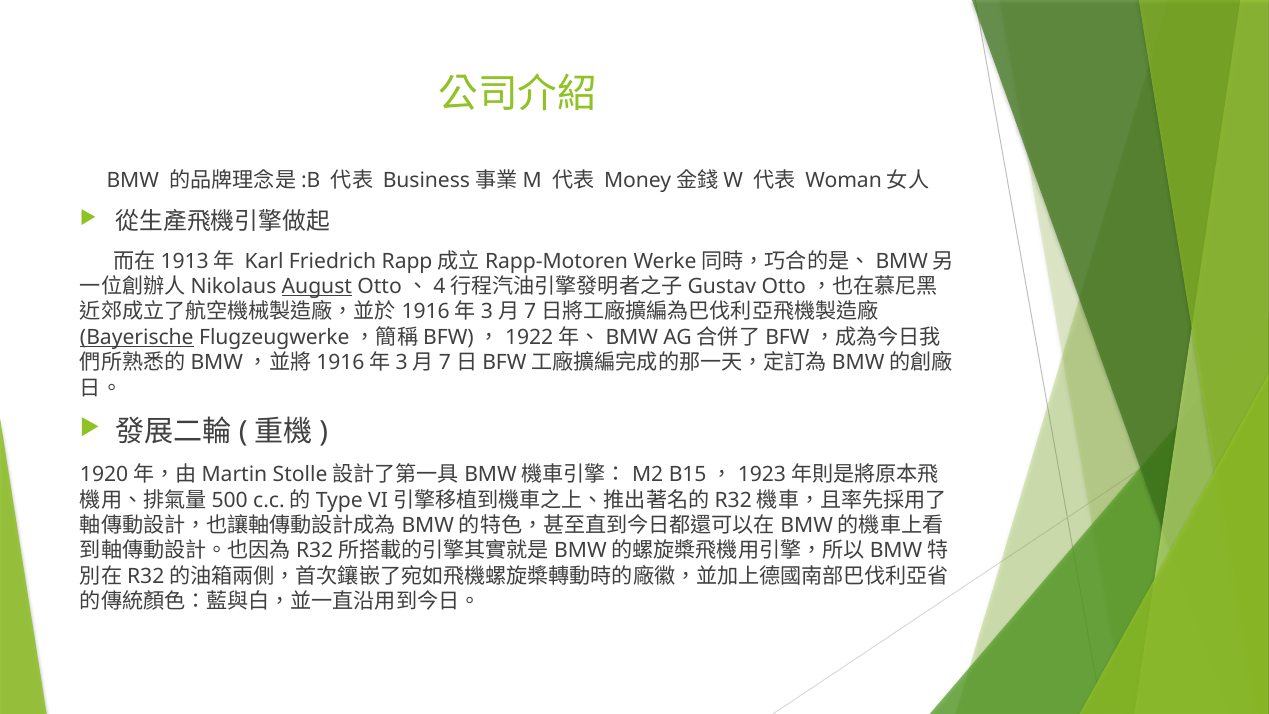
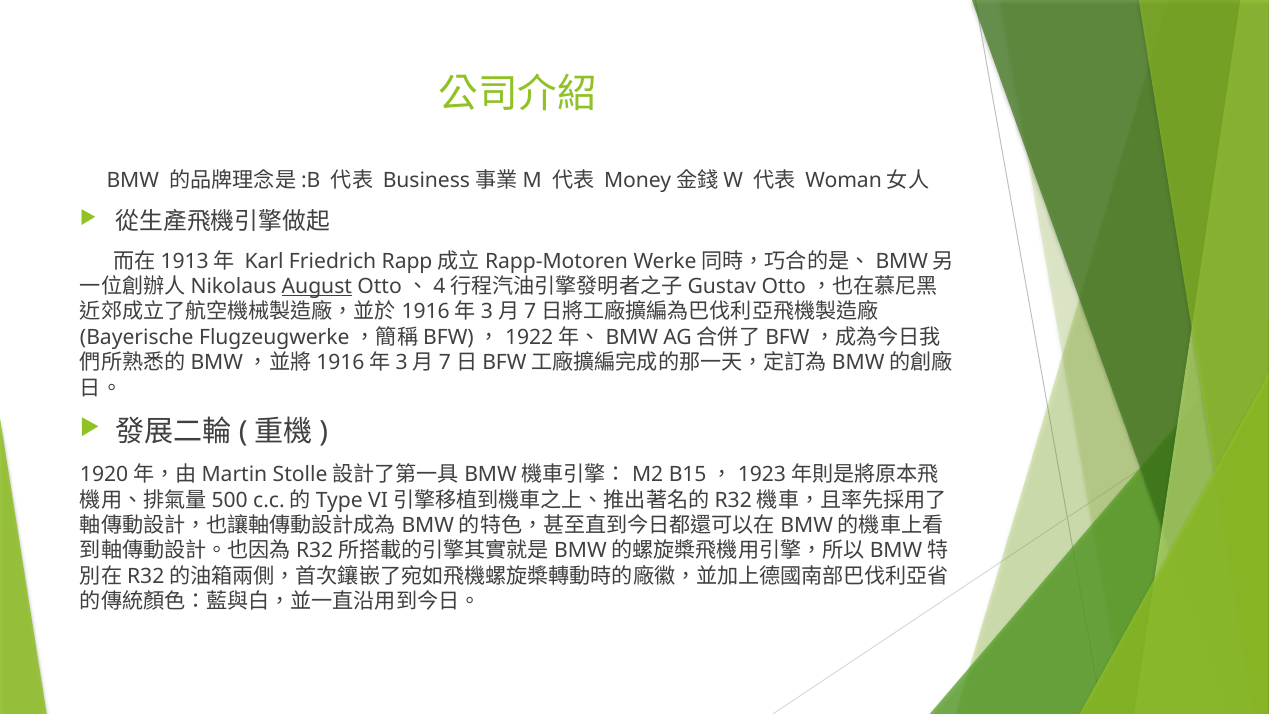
Bayerische underline: present -> none (137, 337)
